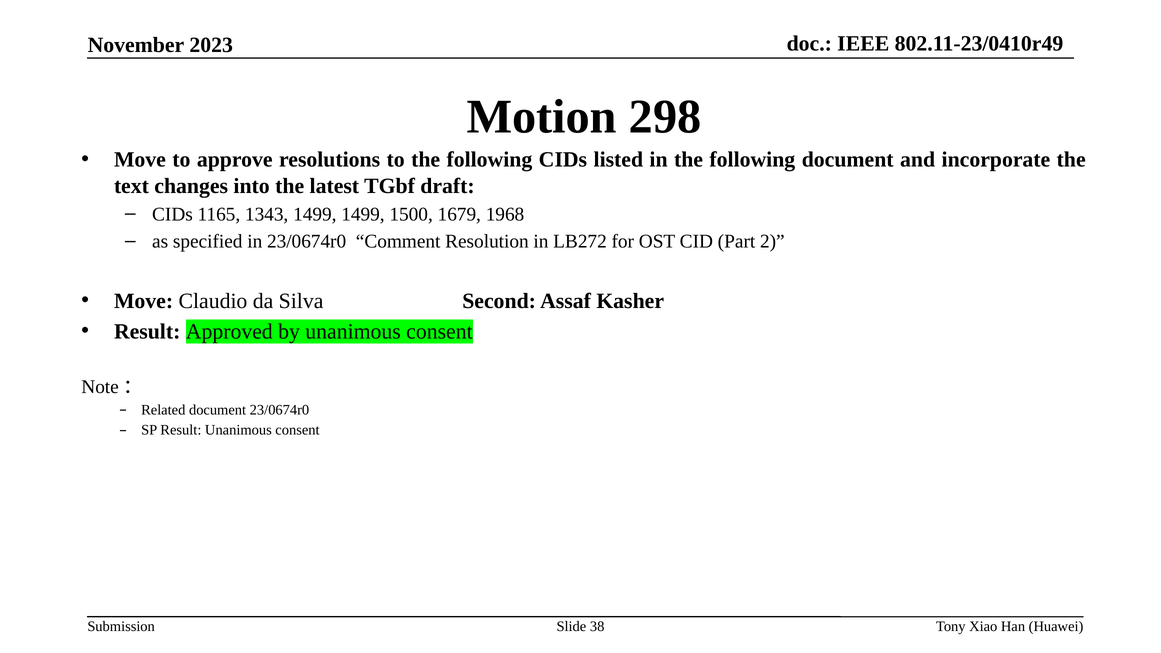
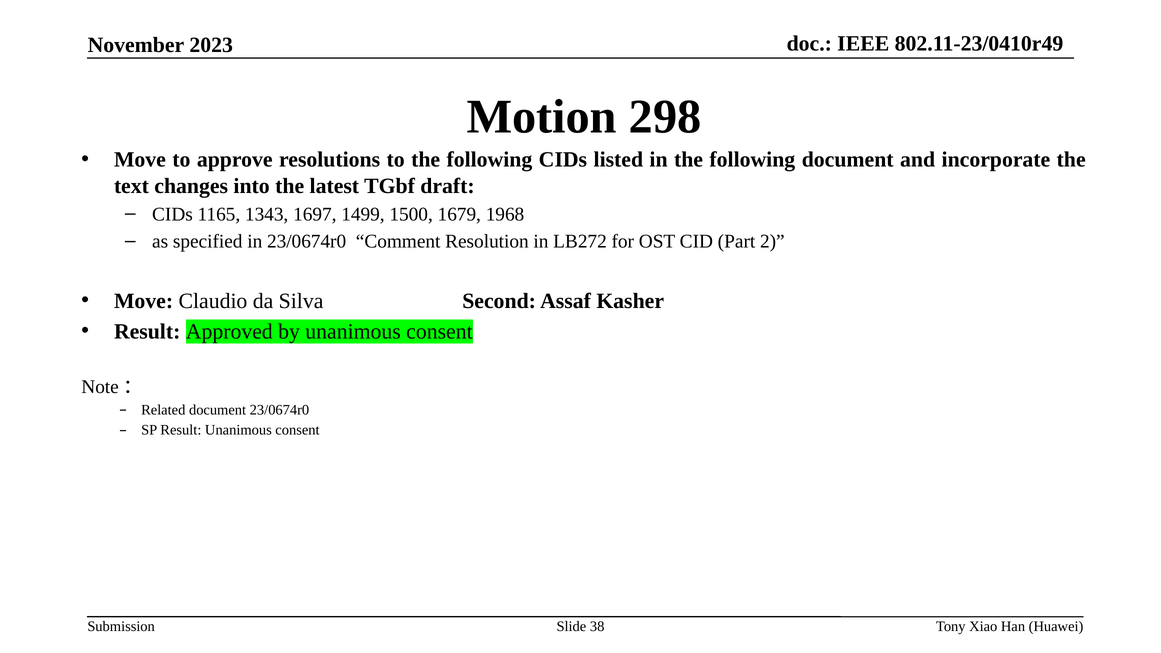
1343 1499: 1499 -> 1697 (315, 214)
